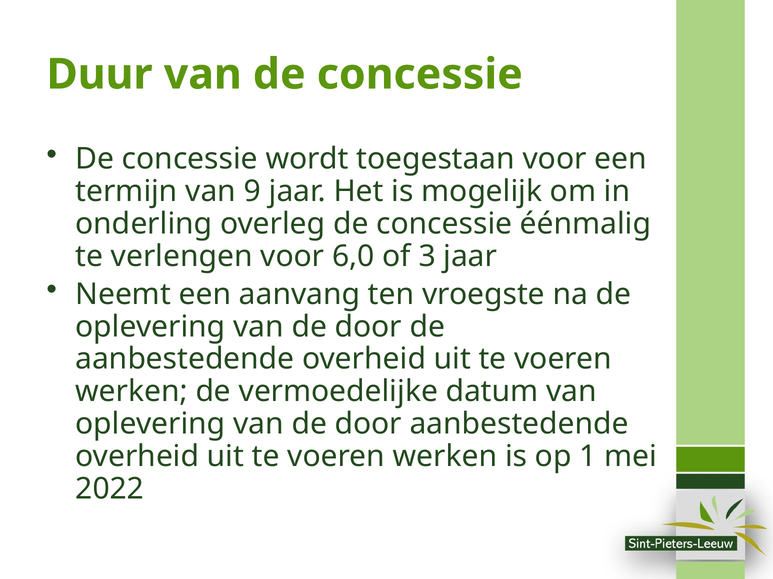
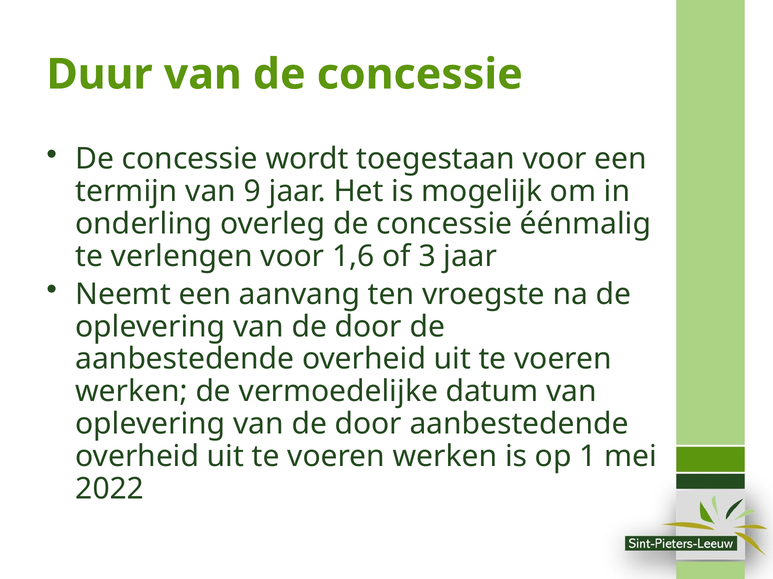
6,0: 6,0 -> 1,6 (353, 257)
